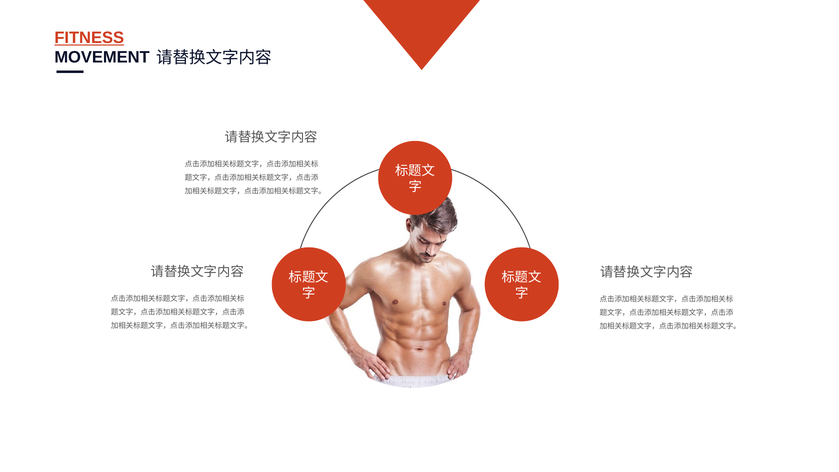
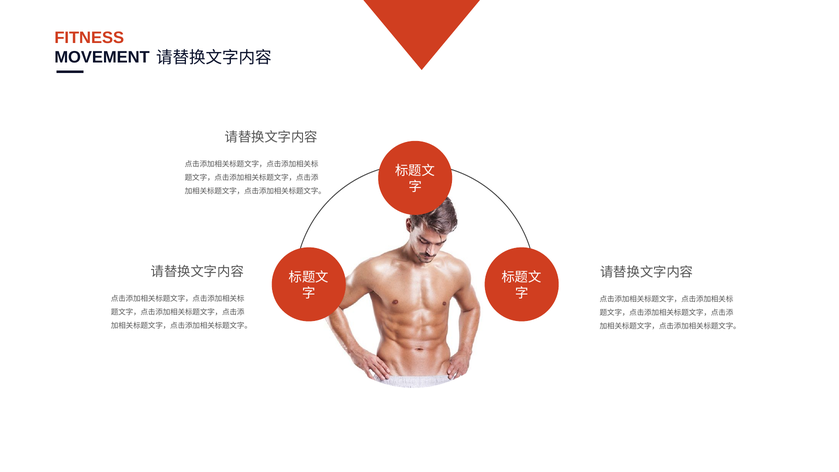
FITNESS underline: present -> none (89, 38)
